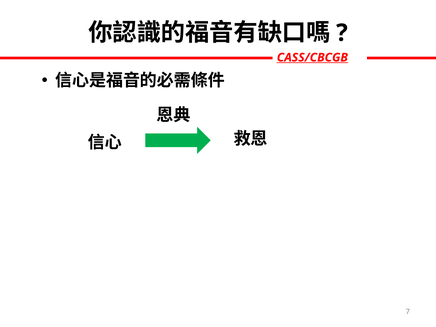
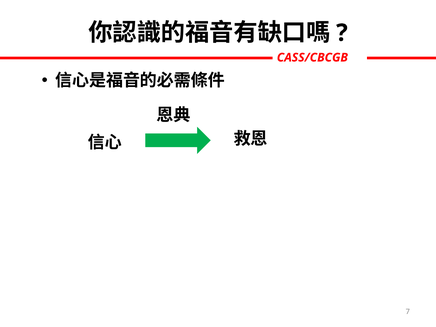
CASS/CBCGB underline: present -> none (312, 58)
